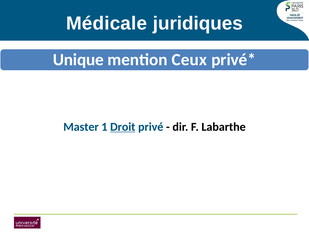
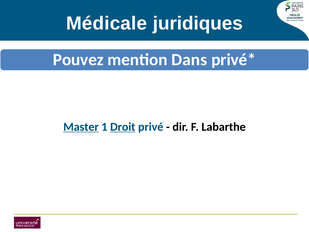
Unique: Unique -> Pouvez (78, 60)
Ceux: Ceux -> Dans (189, 60)
Master underline: none -> present (81, 127)
